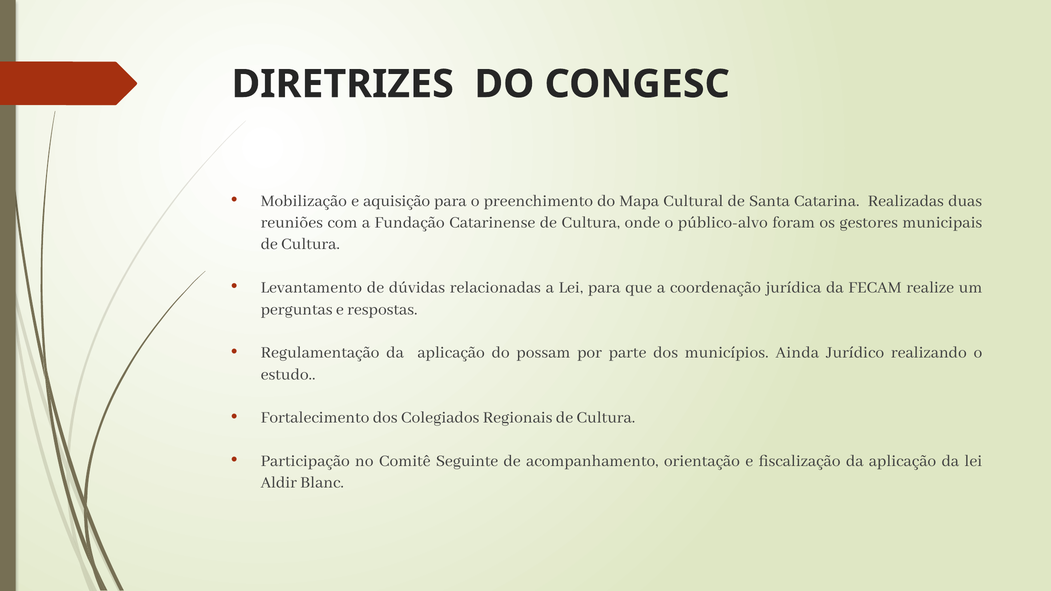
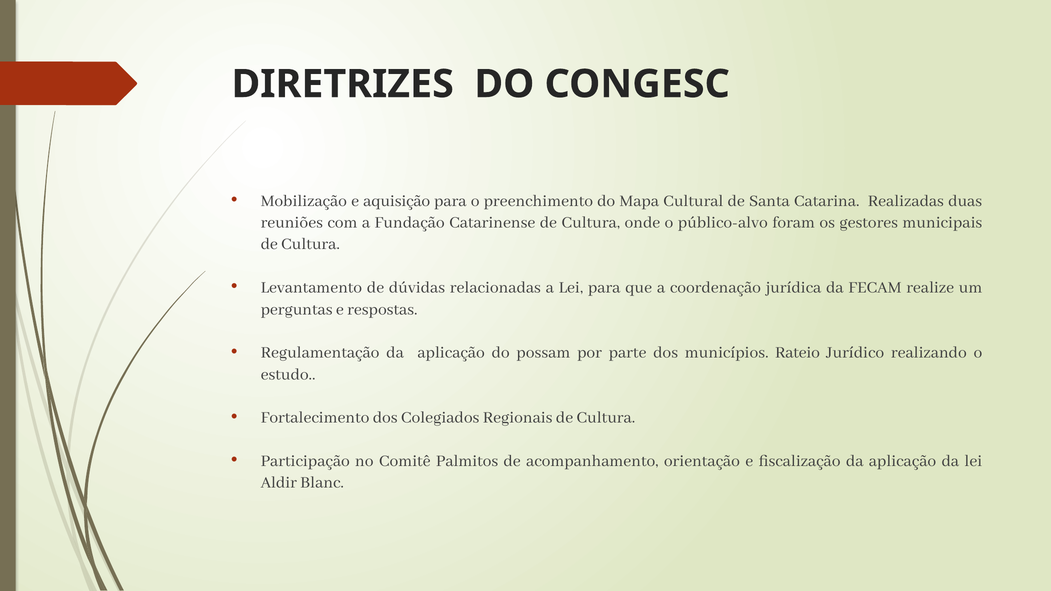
Ainda: Ainda -> Rateio (797, 352)
Seguinte: Seguinte -> Palmitos (467, 461)
